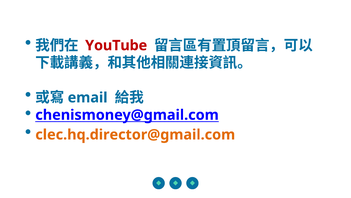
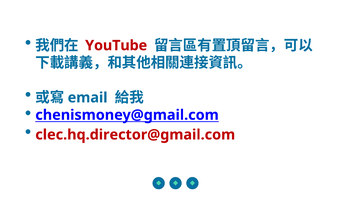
clec.hq.director@gmail.com colour: orange -> red (135, 134)
